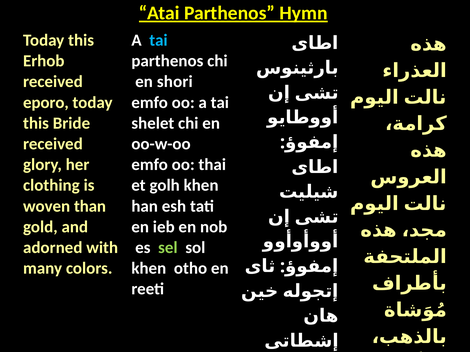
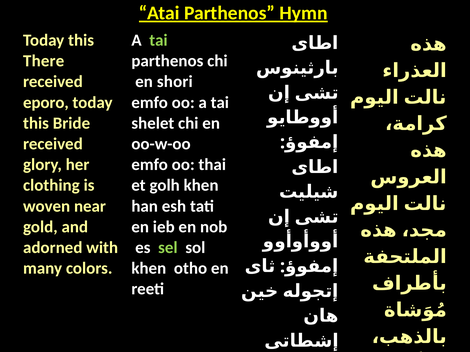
tai colour: light blue -> light green (158, 40)
Erhob: Erhob -> There (44, 61)
than: than -> near (90, 206)
